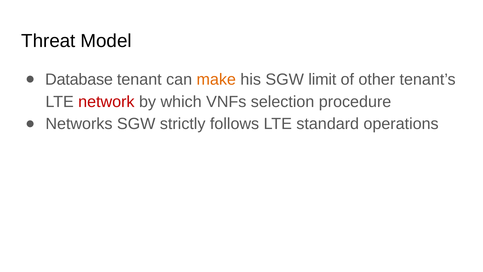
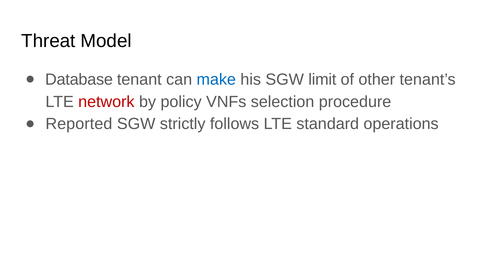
make colour: orange -> blue (216, 79)
which: which -> policy (181, 102)
Networks: Networks -> Reported (79, 124)
